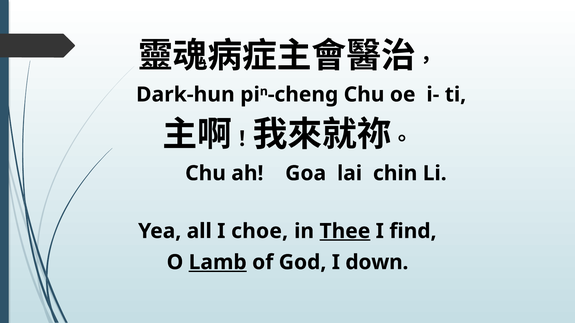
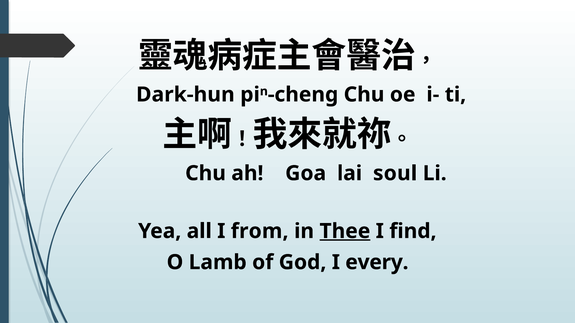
chin: chin -> soul (395, 174)
choe: choe -> from (260, 231)
Lamb underline: present -> none (218, 263)
down: down -> every (377, 263)
